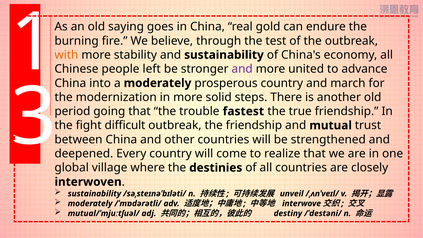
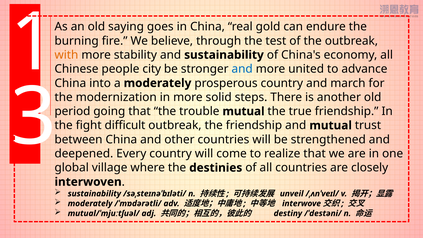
left: left -> city (152, 69)
and colour: purple -> blue (242, 69)
trouble fastest: fastest -> mutual (243, 111)
